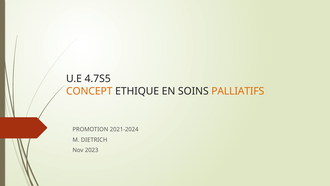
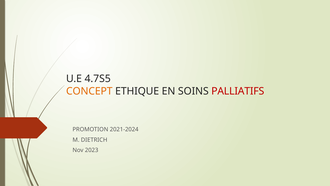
PALLIATIFS colour: orange -> red (238, 91)
